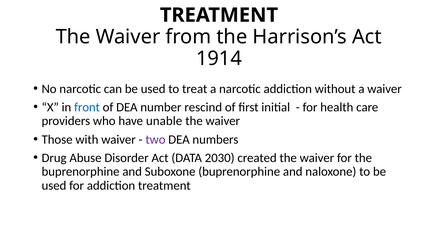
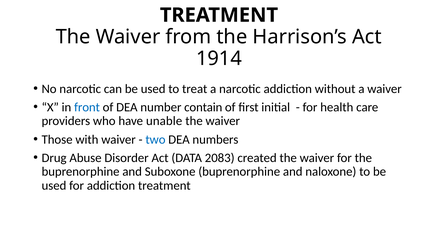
rescind: rescind -> contain (203, 107)
two colour: purple -> blue (155, 139)
2030: 2030 -> 2083 (220, 157)
